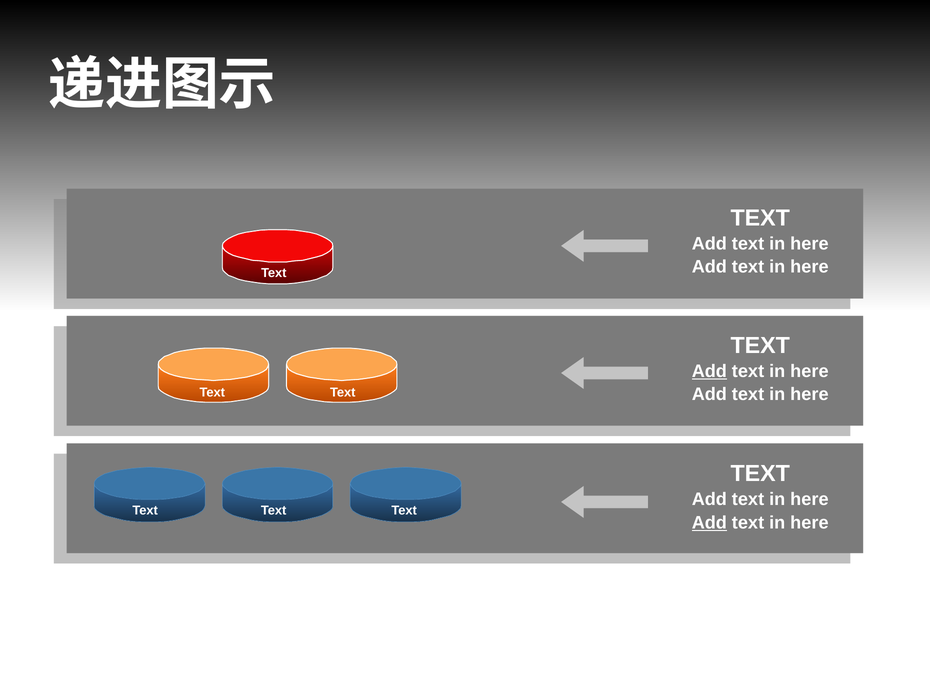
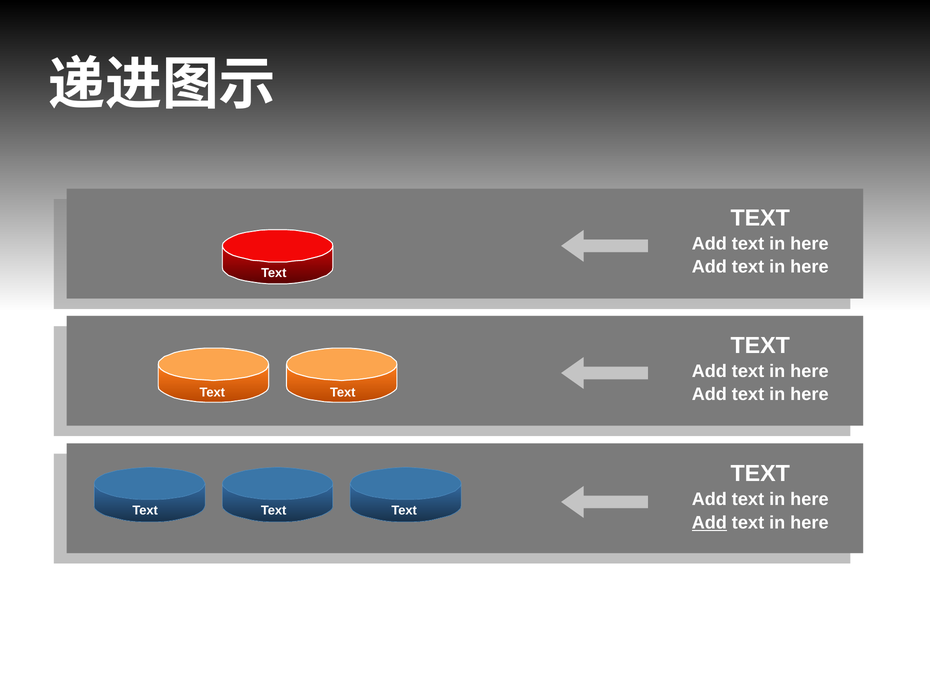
Add underline: present -> none (709, 371)
